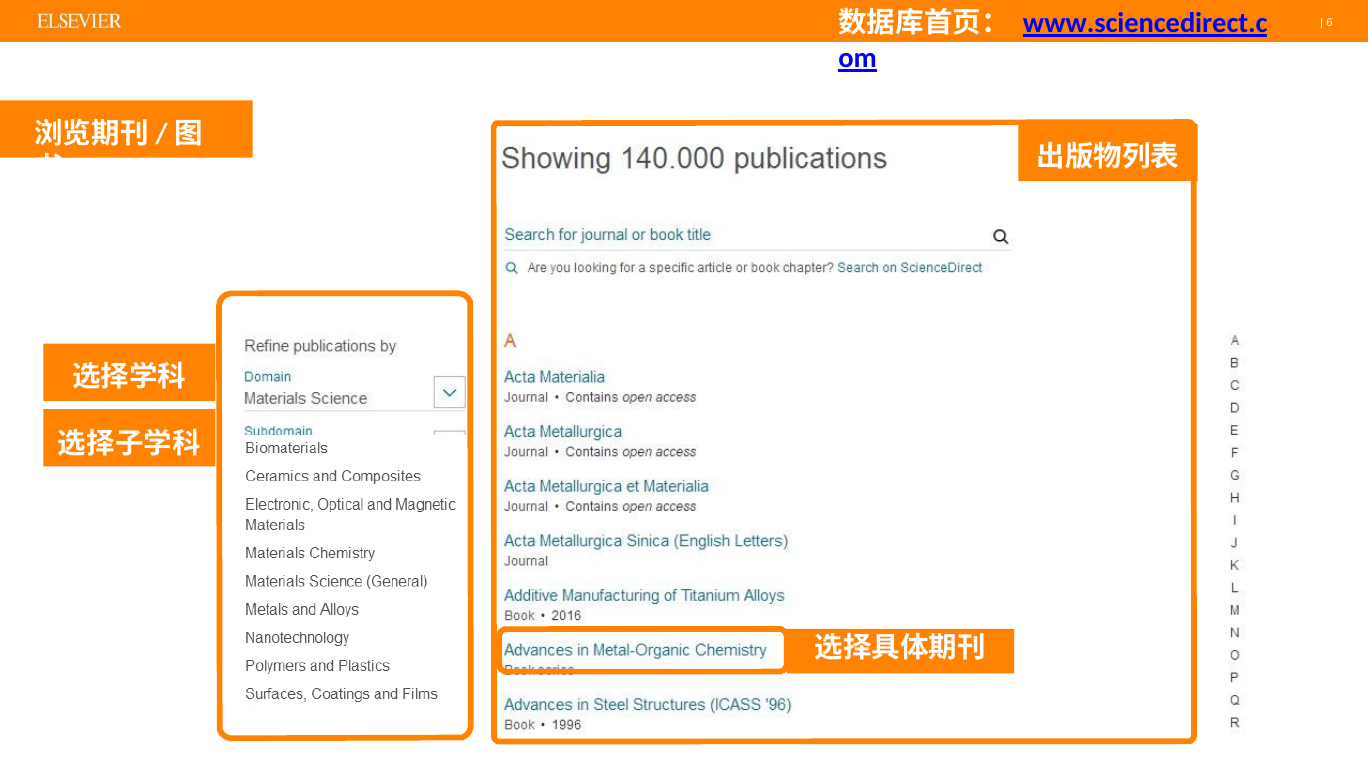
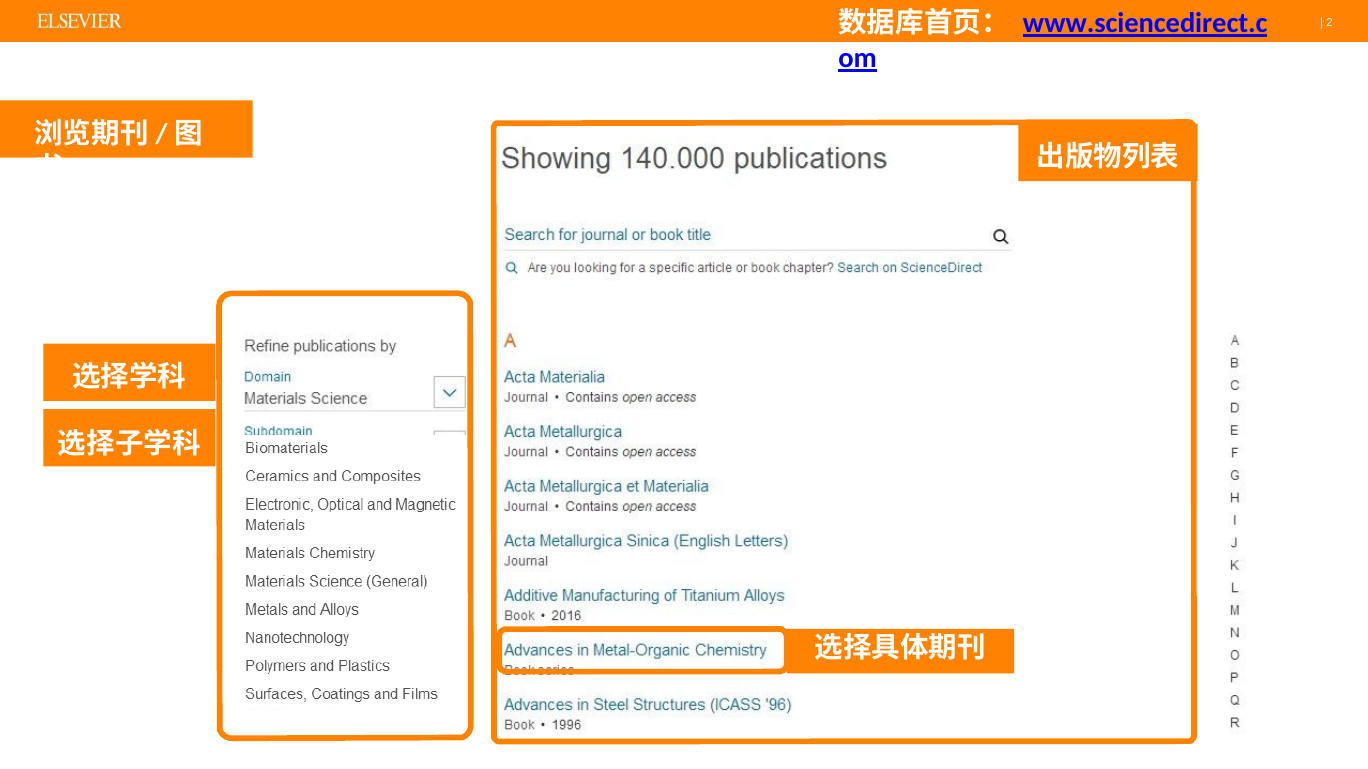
6: 6 -> 2 (1329, 23)
